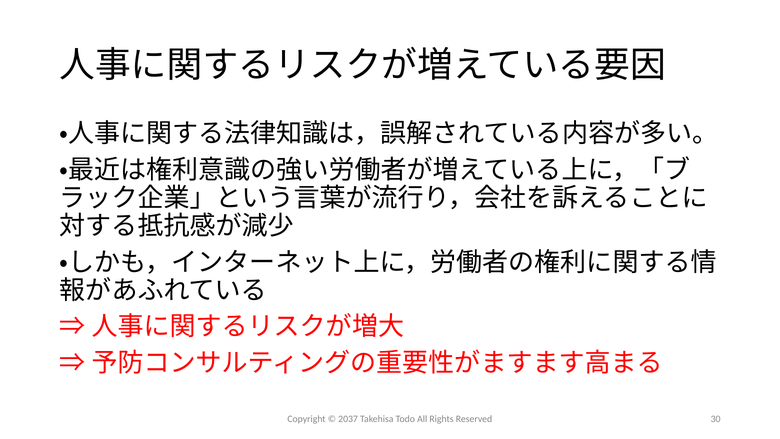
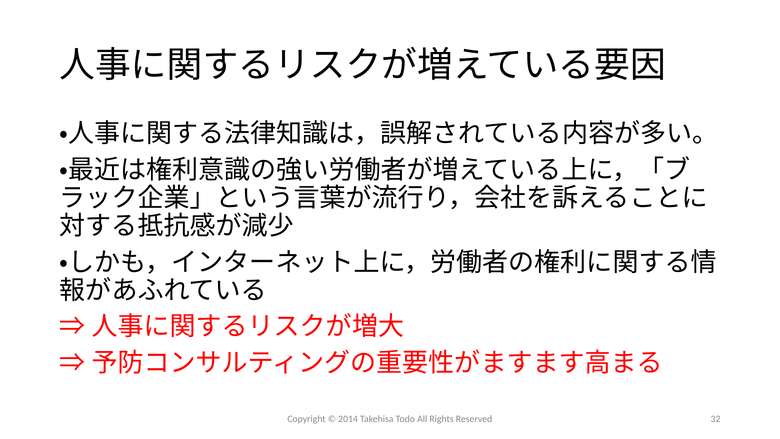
2037: 2037 -> 2014 (348, 419)
30: 30 -> 32 (716, 419)
